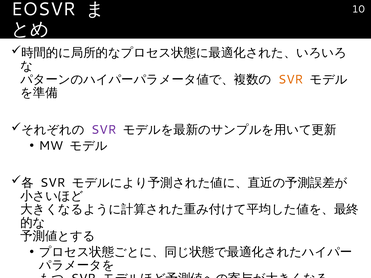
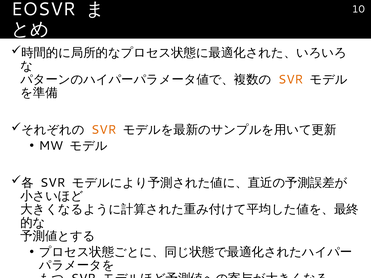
SVR colour: purple -> orange (104, 130)
